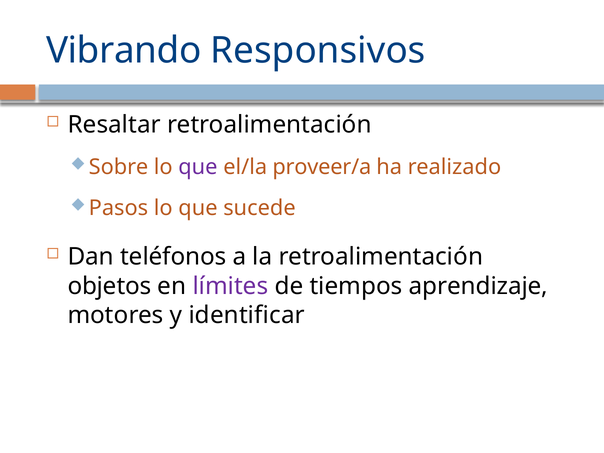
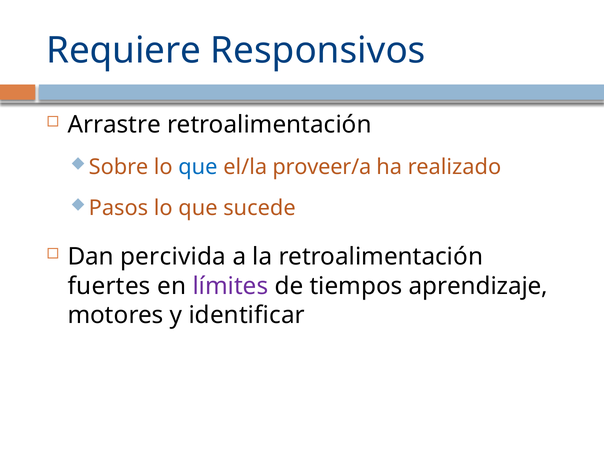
Vibrando: Vibrando -> Requiere (124, 50)
Resaltar: Resaltar -> Arrastre (114, 125)
que colour: purple -> blue (198, 167)
teléfonos: teléfonos -> percivida (173, 257)
objetos: objetos -> fuertes (109, 286)
